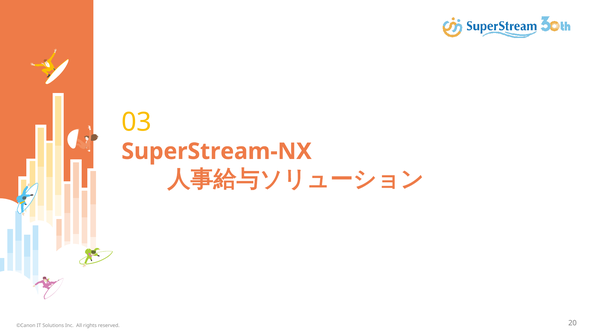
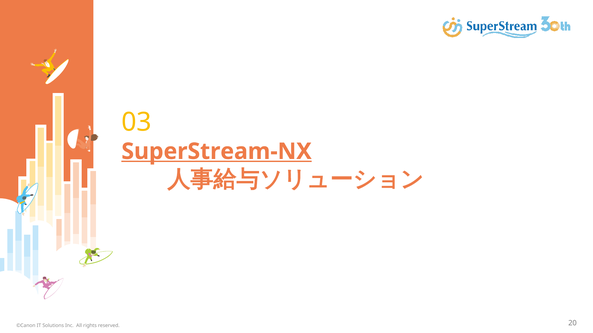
SuperStream-NX underline: none -> present (217, 152)
